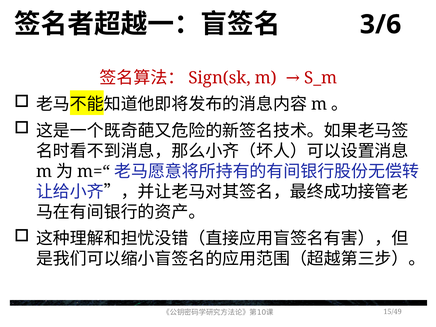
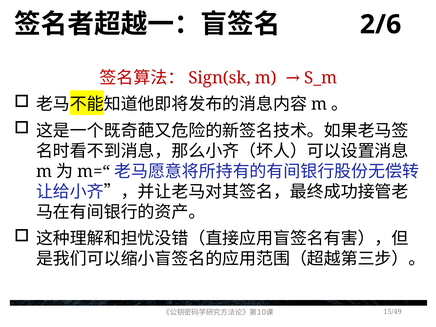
3/6: 3/6 -> 2/6 (381, 25)
